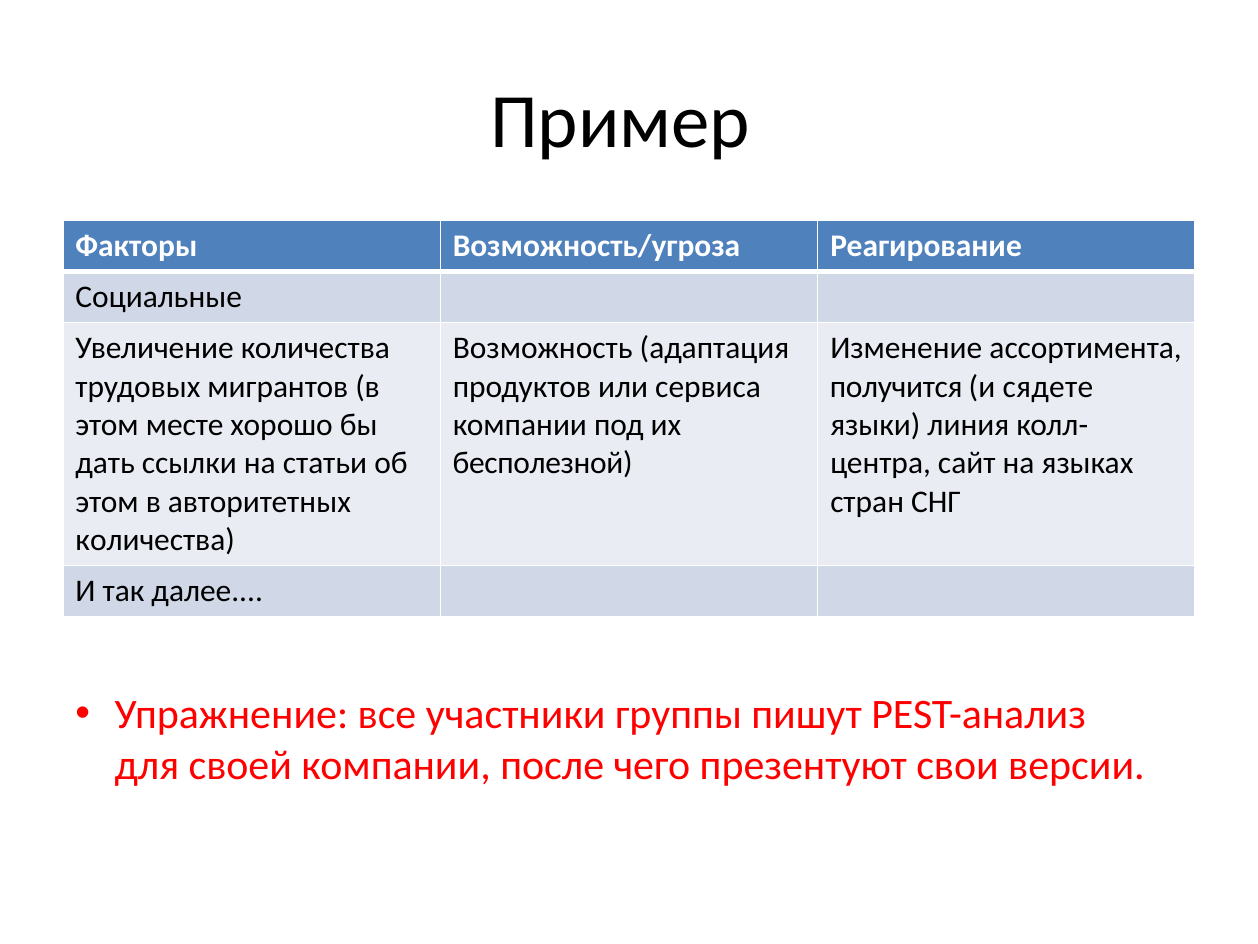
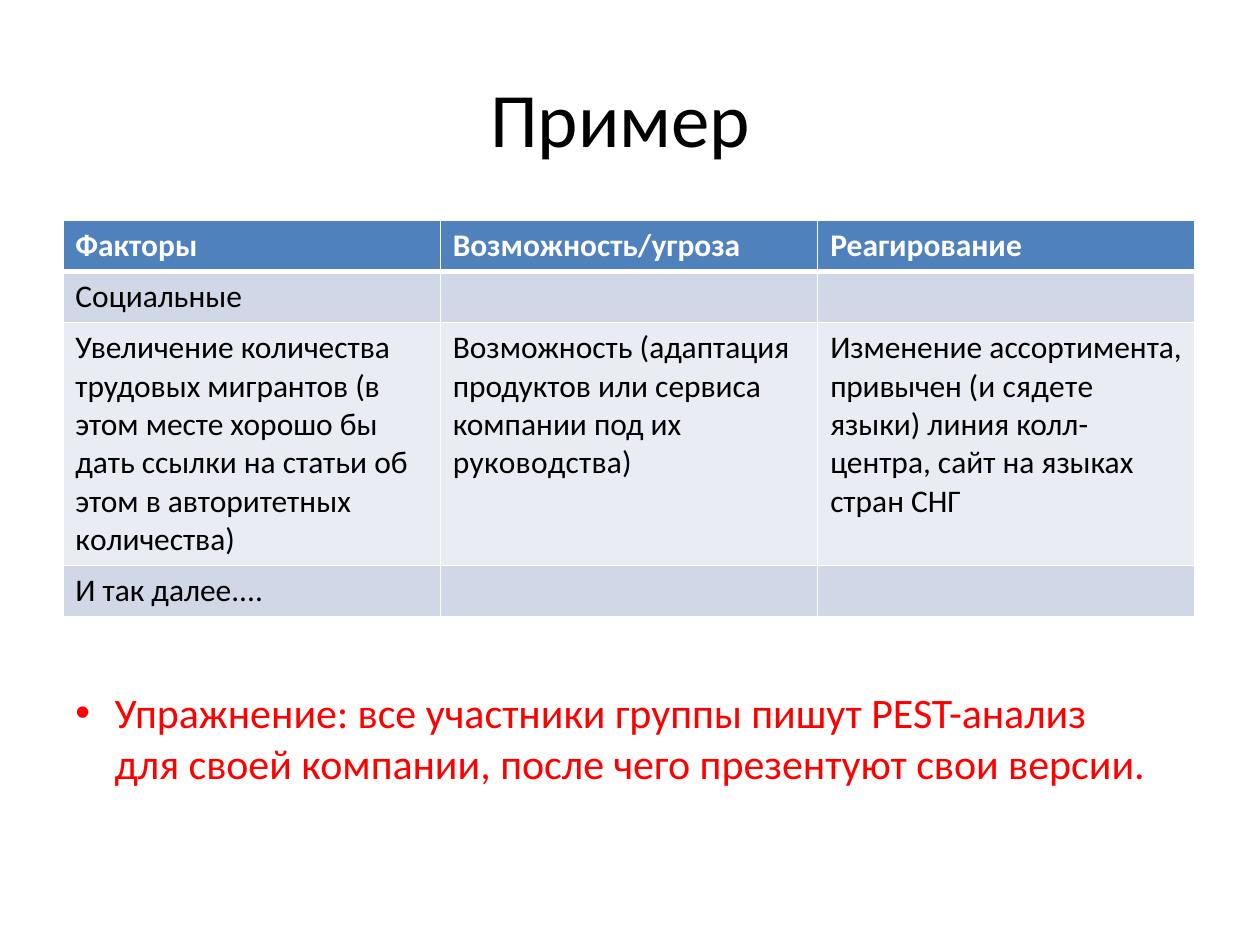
получится: получится -> привычен (896, 386)
бесполезной: бесполезной -> руководства (542, 463)
